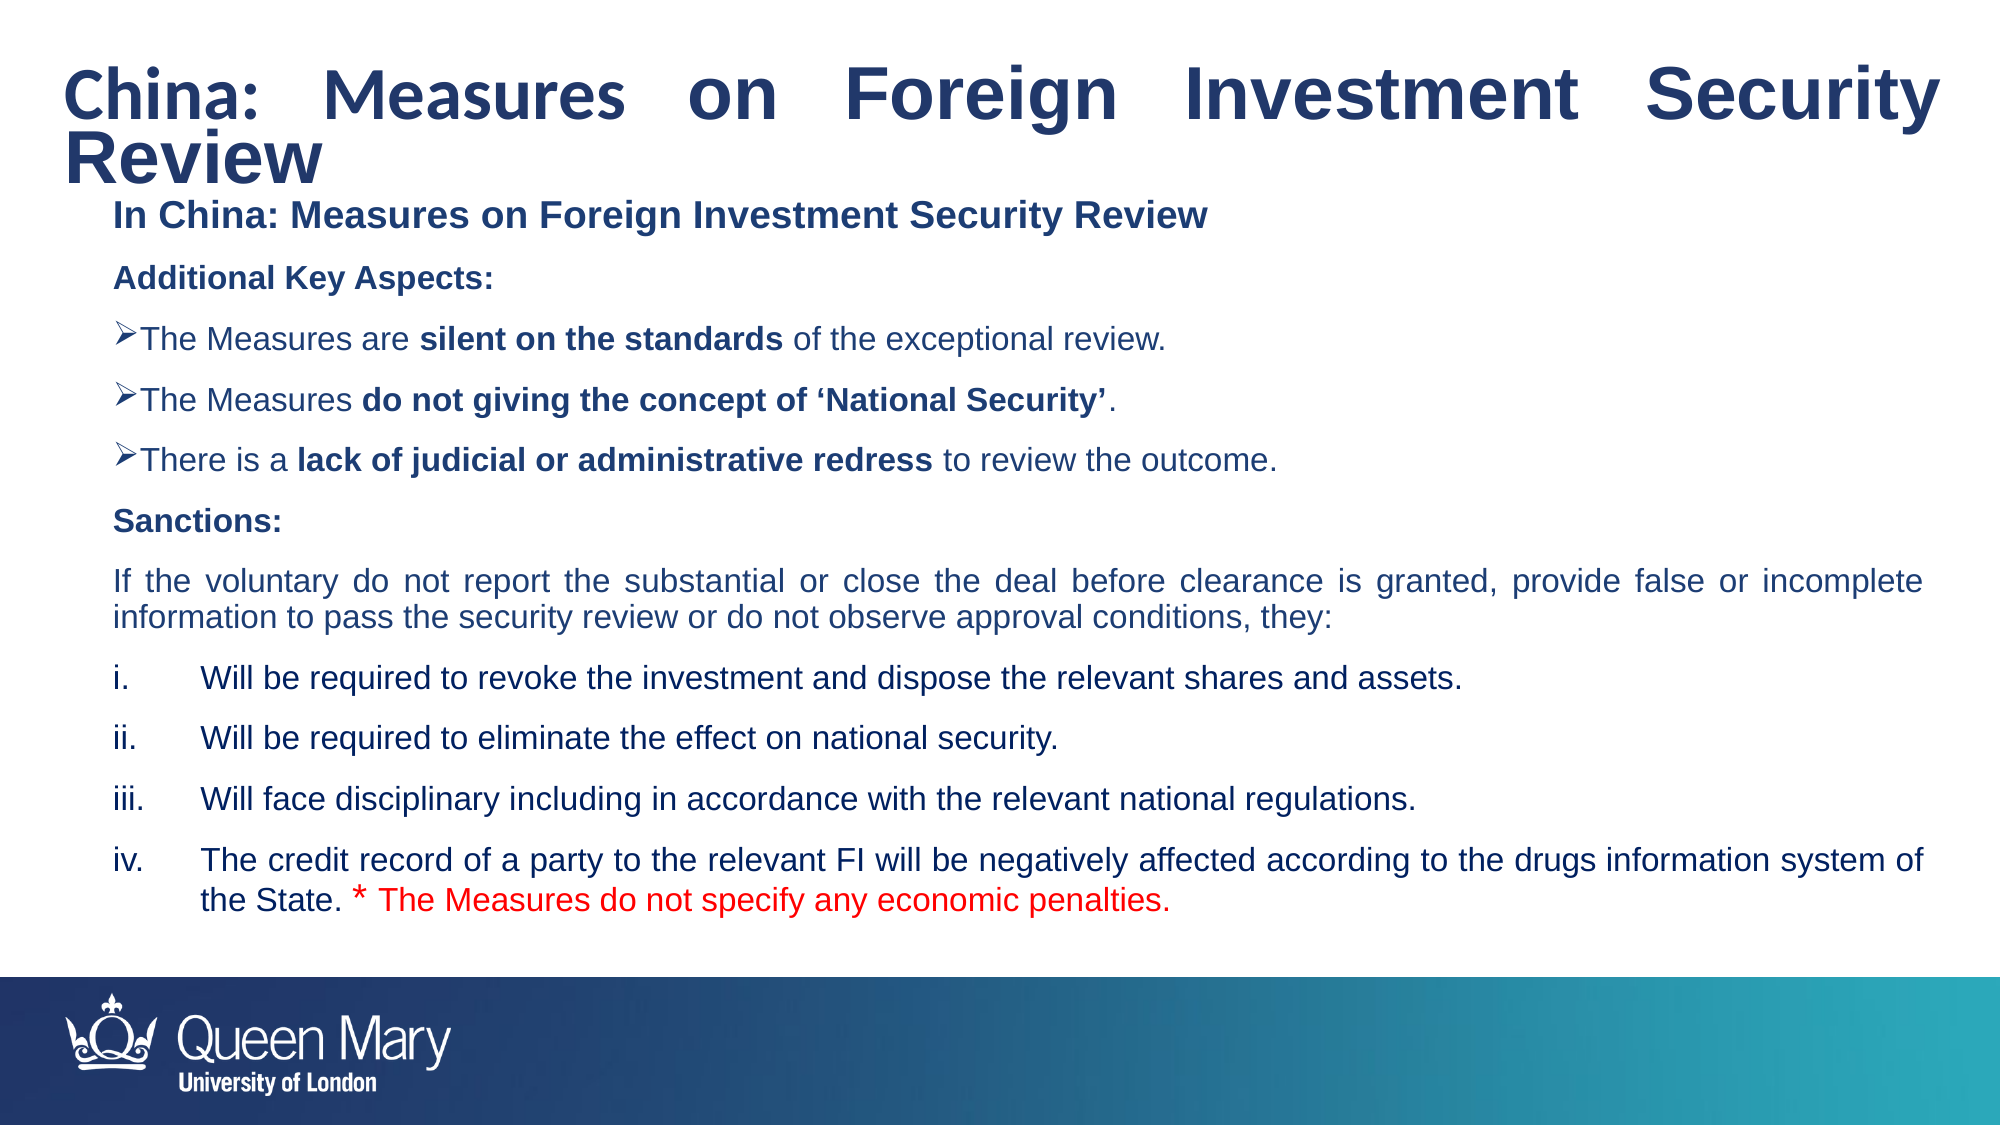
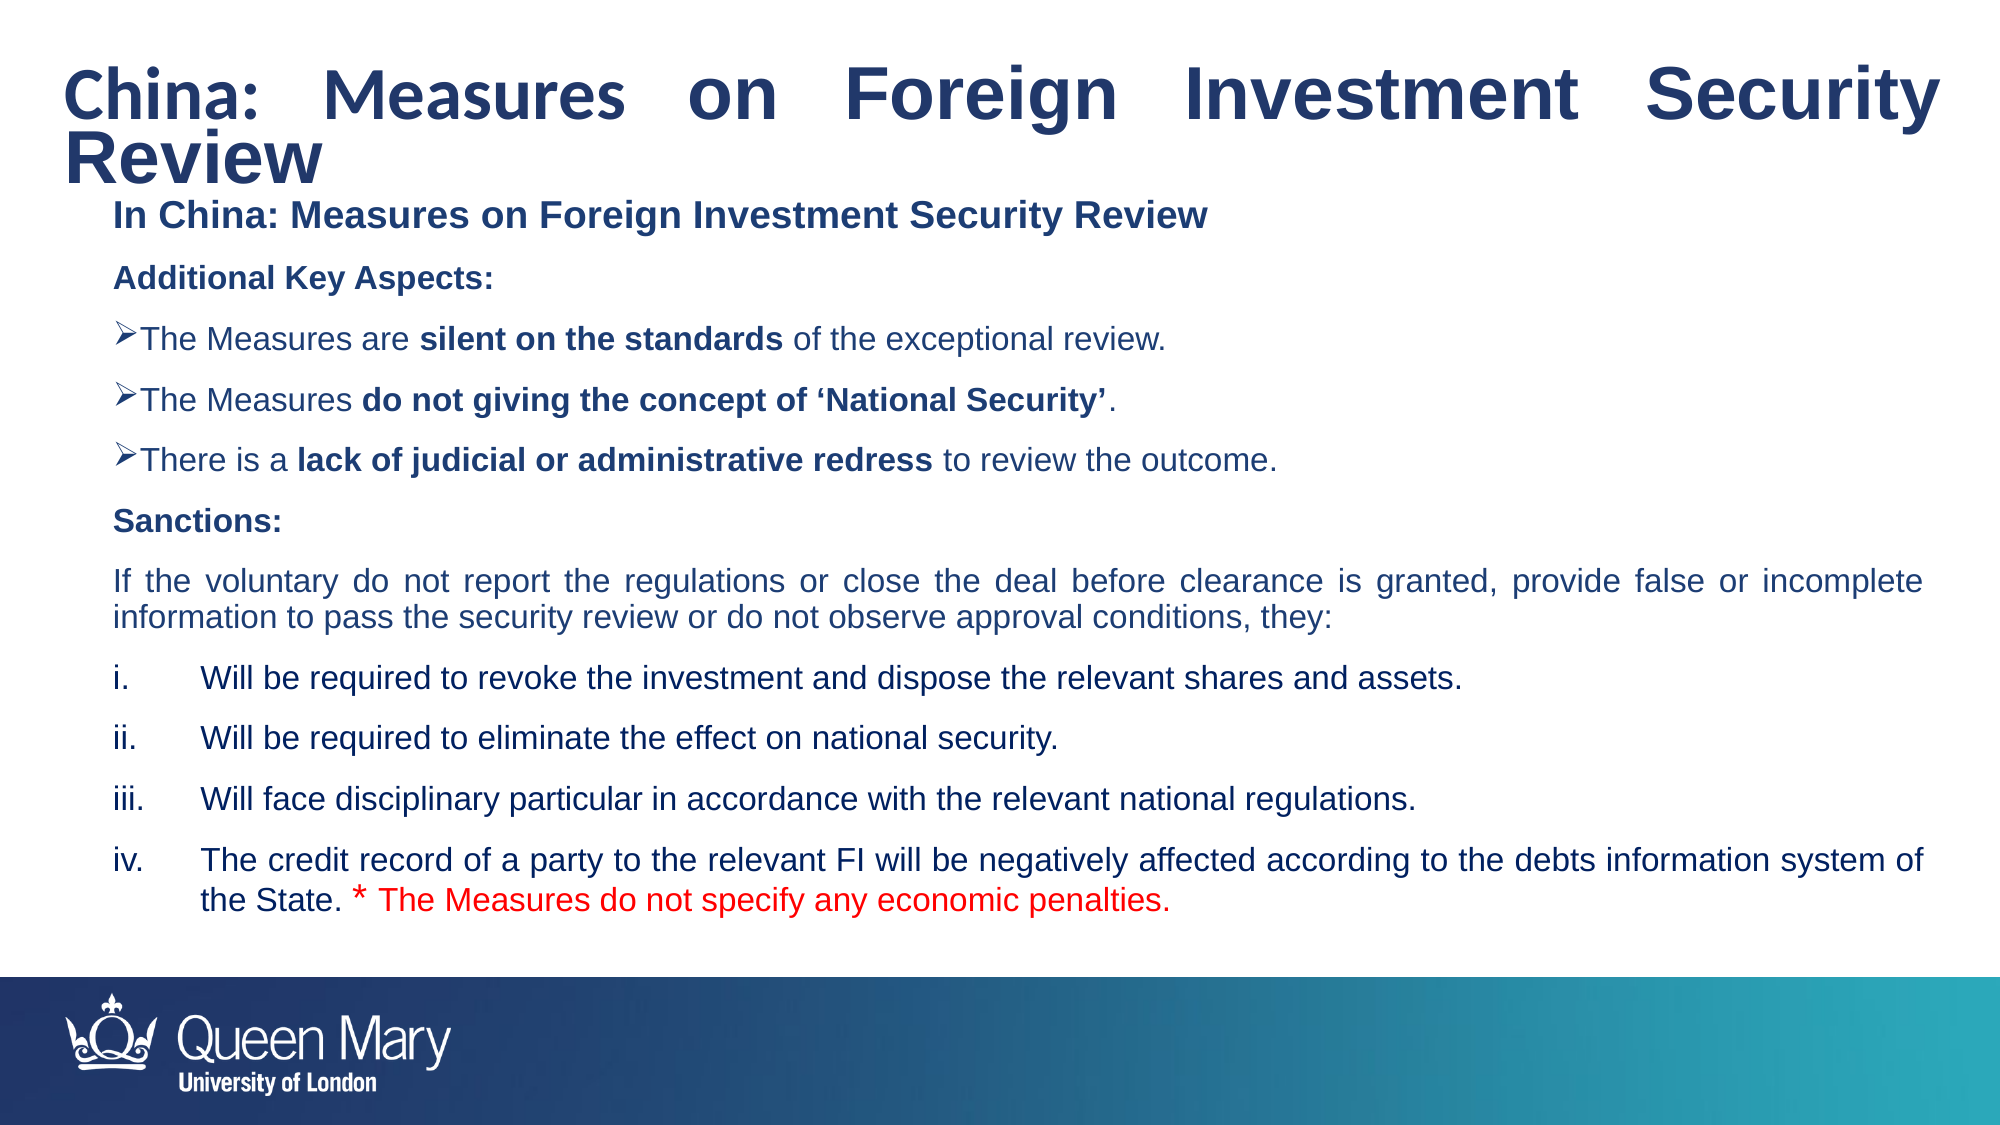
the substantial: substantial -> regulations (705, 582)
including: including -> particular (576, 800)
drugs: drugs -> debts (1555, 860)
